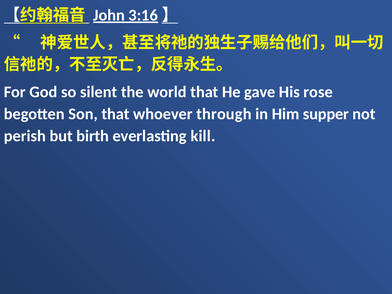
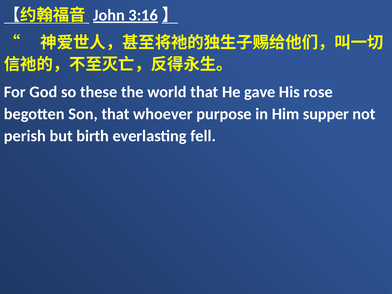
silent: silent -> these (99, 92)
through: through -> purpose (224, 114)
kill: kill -> fell (203, 136)
